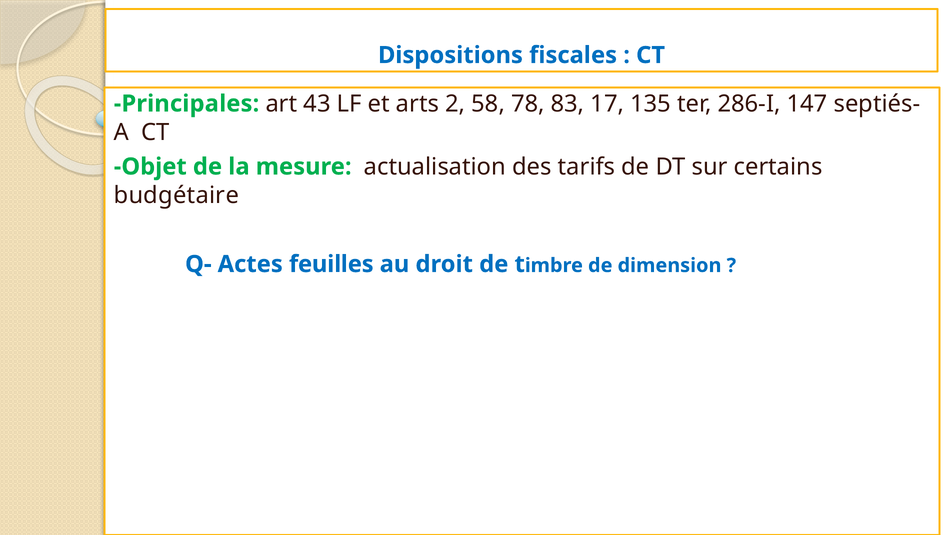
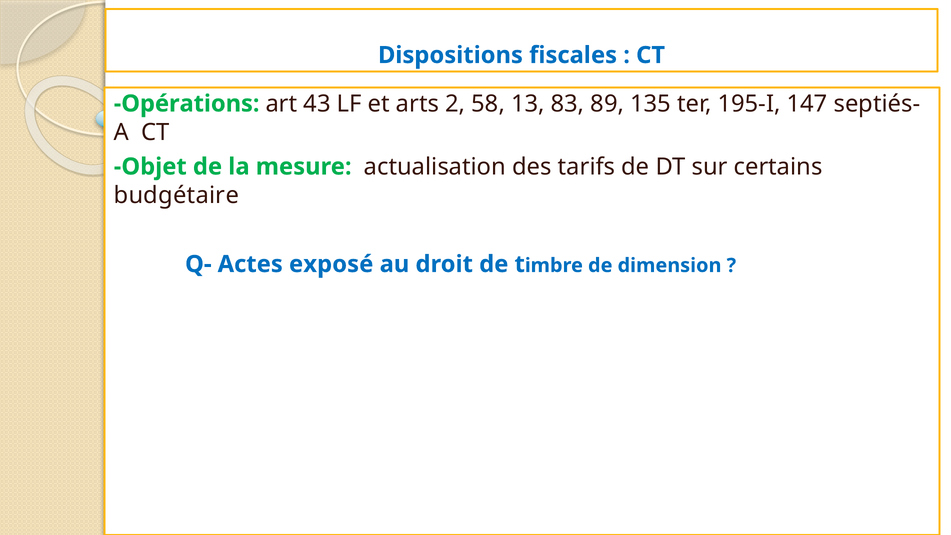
Principales: Principales -> Opérations (187, 104)
78: 78 -> 13 (528, 104)
17: 17 -> 89 (607, 104)
286-I: 286-I -> 195-I (749, 104)
feuilles: feuilles -> exposé (331, 264)
